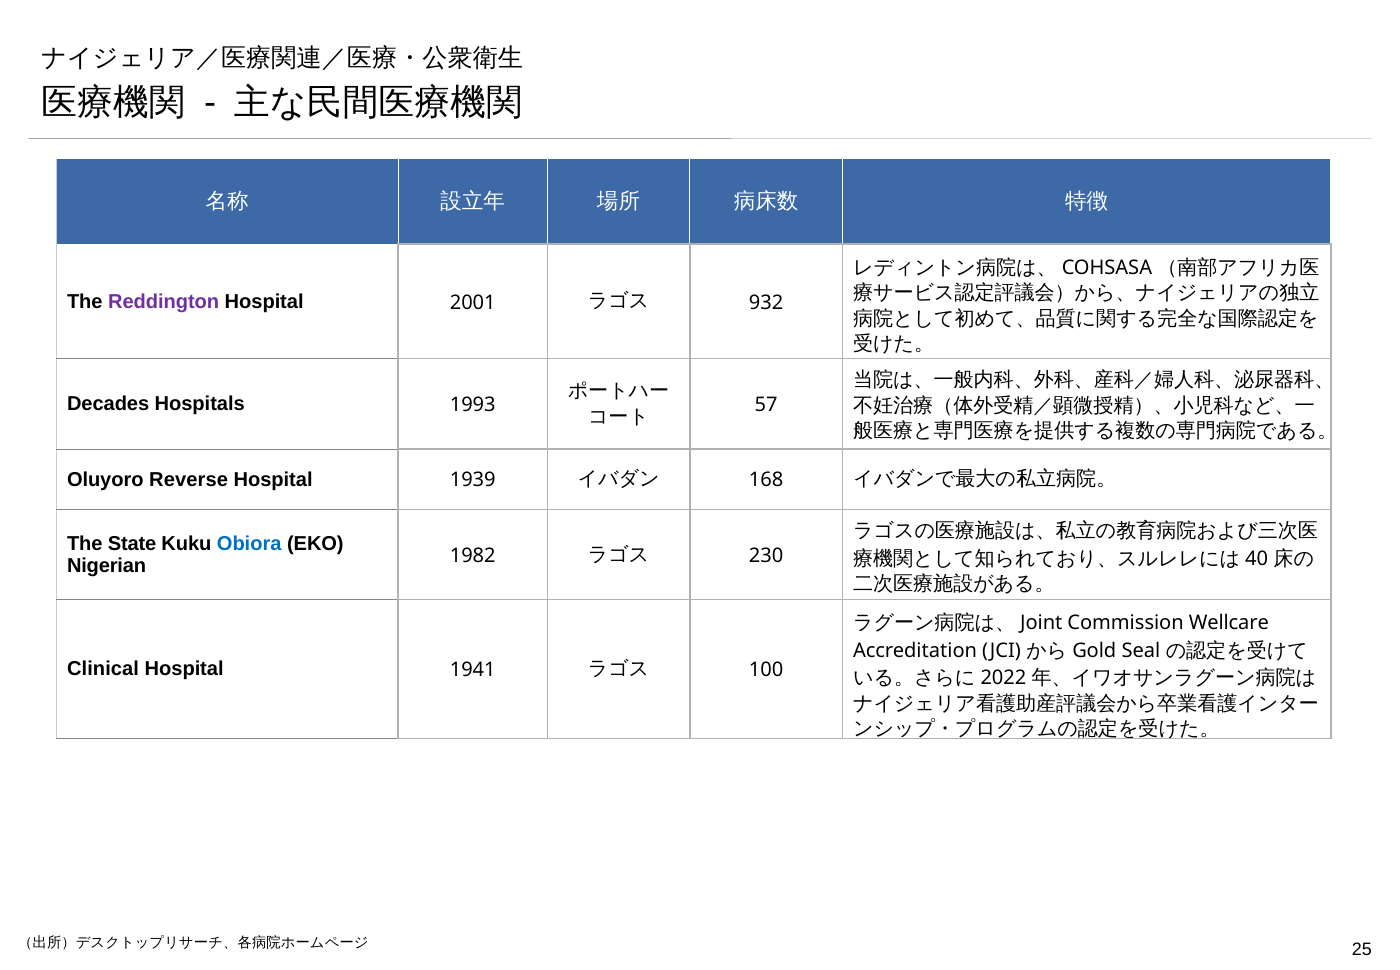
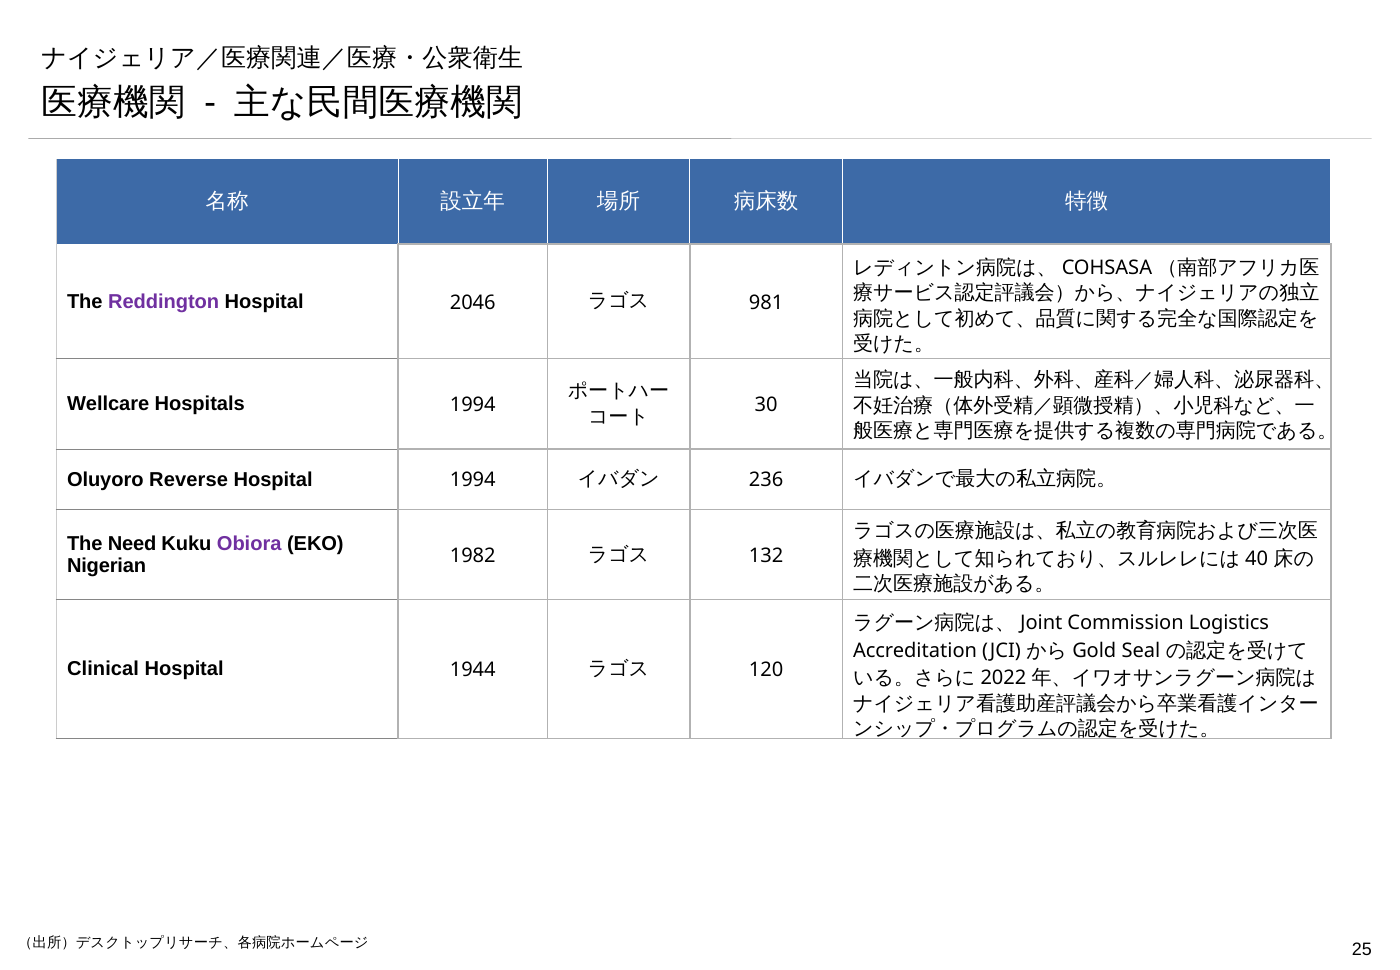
2001: 2001 -> 2046 (473, 302)
932: 932 -> 981 (766, 302)
Decades: Decades -> Wellcare (108, 404)
Hospitals 1993: 1993 -> 1994 (473, 405)
57: 57 -> 30 (766, 405)
Hospital 1939: 1939 -> 1994 (473, 480)
168: 168 -> 236 (766, 480)
State: State -> Need (132, 543)
Obiora colour: blue -> purple (249, 543)
230: 230 -> 132 (766, 555)
Wellcare: Wellcare -> Logistics (1229, 623)
1941: 1941 -> 1944 (473, 670)
100: 100 -> 120 (766, 670)
